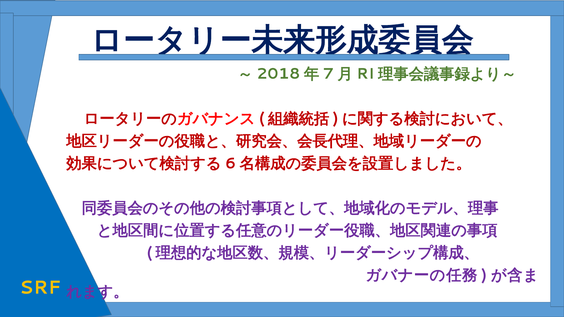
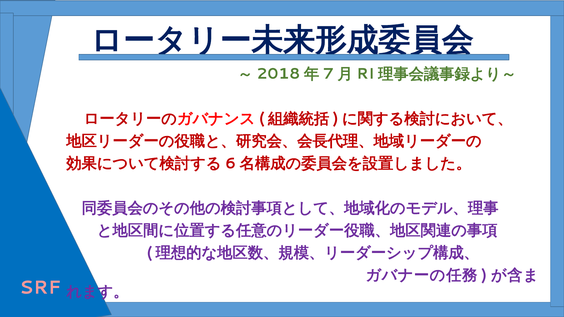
SRF colour: yellow -> pink (40, 288)
